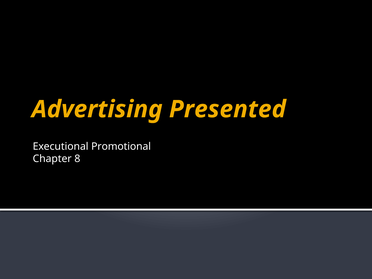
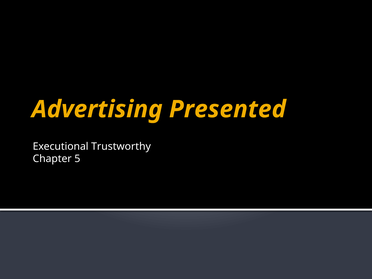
Promotional: Promotional -> Trustworthy (121, 146)
8: 8 -> 5 (77, 159)
